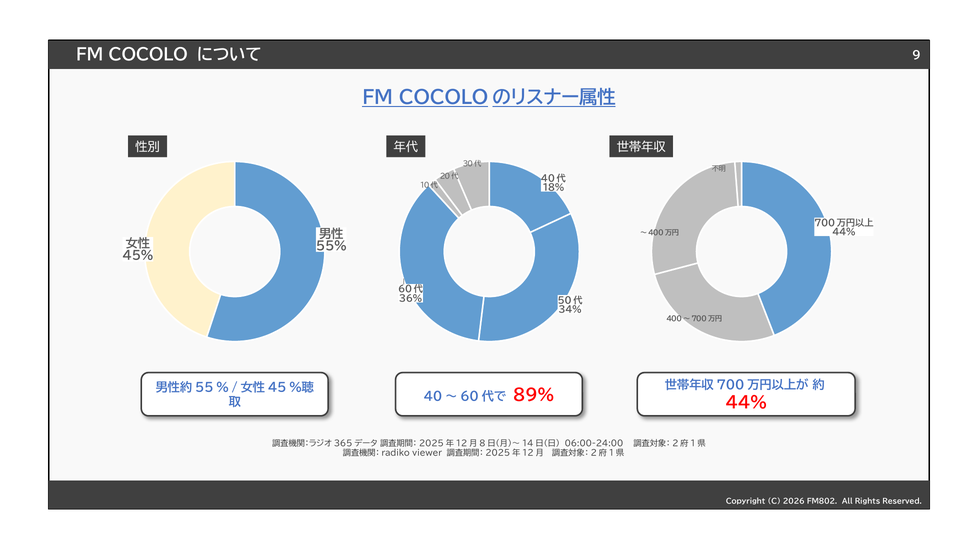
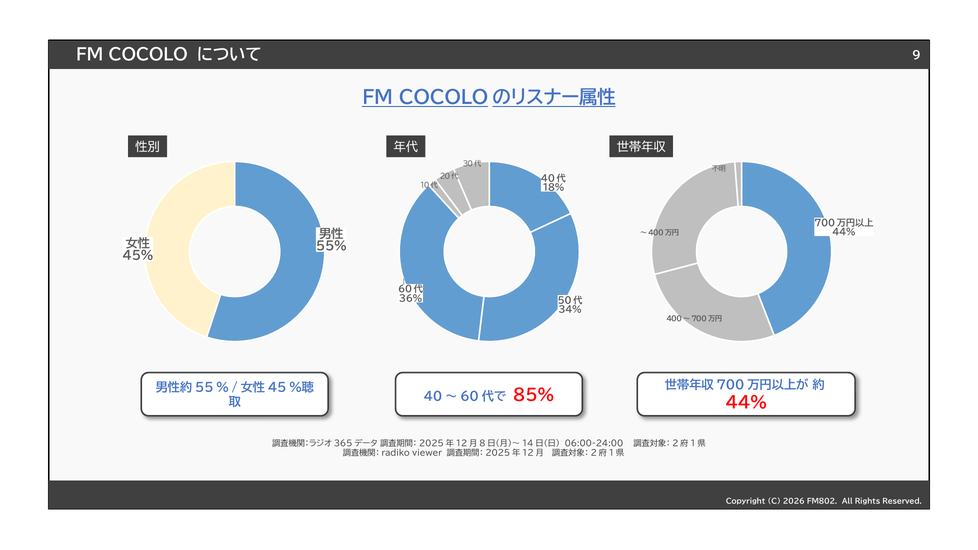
89%: 89% -> 85% (534, 395)
